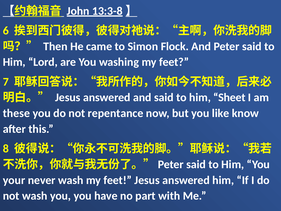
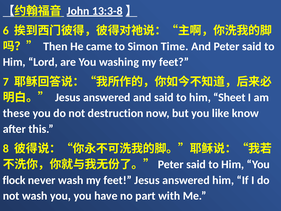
Flock: Flock -> Time (175, 46)
repentance: repentance -> destruction (116, 113)
your: your -> flock (14, 180)
